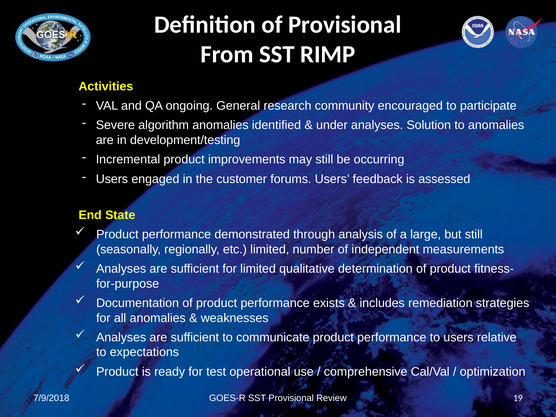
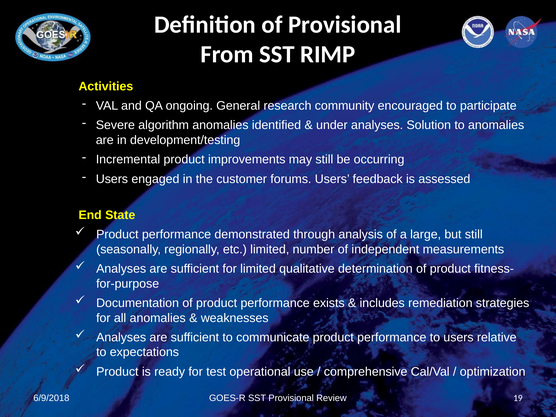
7/9/2018: 7/9/2018 -> 6/9/2018 (51, 398)
